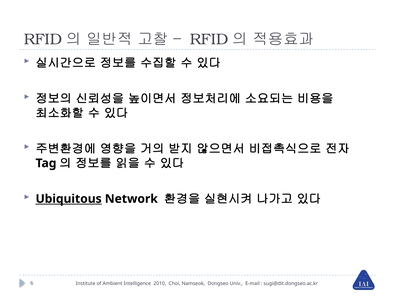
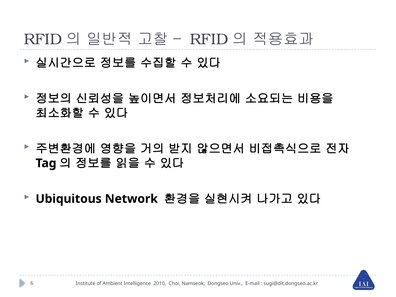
Ubiquitous underline: present -> none (69, 199)
